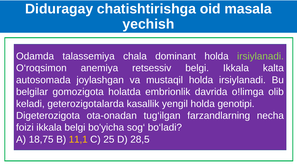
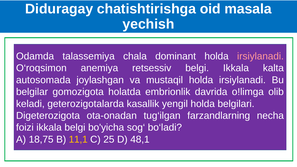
irsiylanadi colour: light green -> pink (260, 56)
genotipi: genotipi -> belgilari (236, 104)
28,5: 28,5 -> 48,1 (140, 139)
